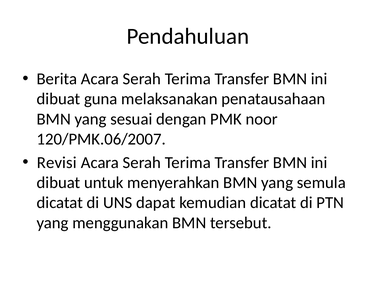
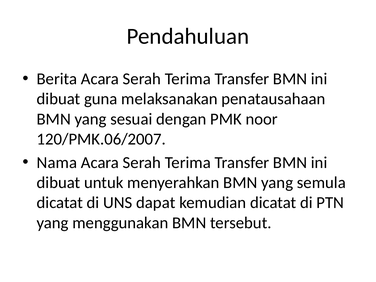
Revisi: Revisi -> Nama (57, 163)
